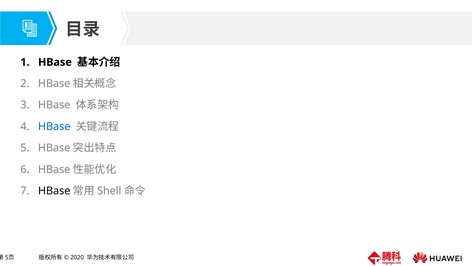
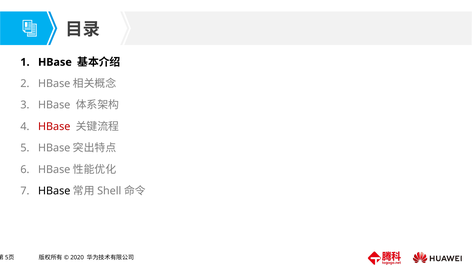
HBase colour: blue -> red (54, 126)
